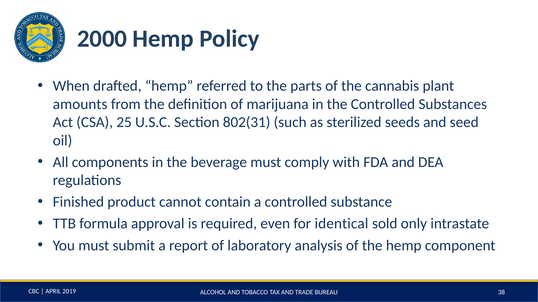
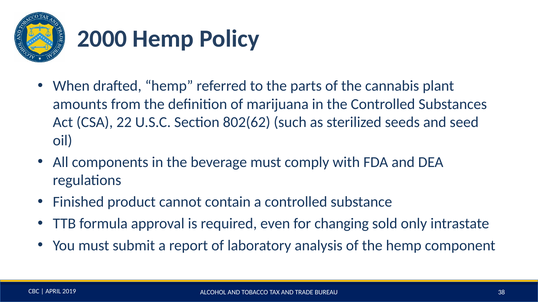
25: 25 -> 22 (124, 122)
802(31: 802(31 -> 802(62 (247, 122)
identical: identical -> changing (342, 224)
